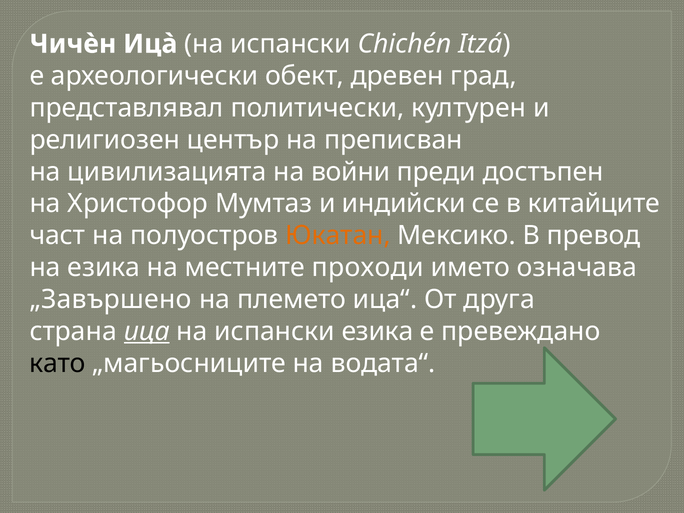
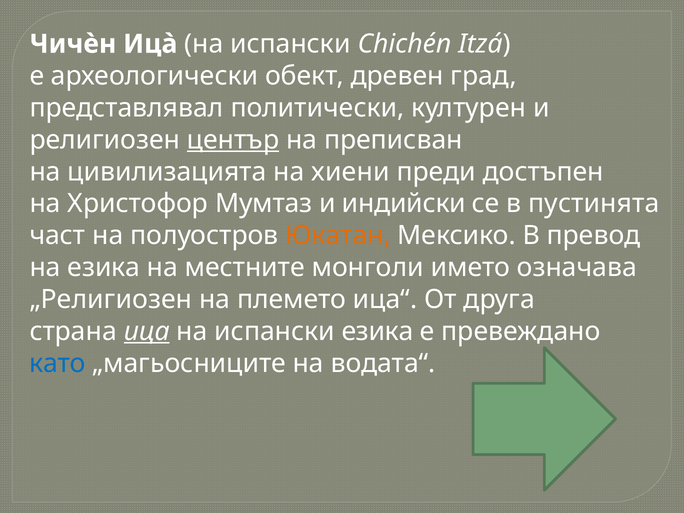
център underline: none -> present (233, 140)
войни: войни -> хиени (351, 172)
китайците: китайците -> пустинята (594, 204)
проходи: проходи -> монголи (368, 268)
„Завършено: „Завършено -> „Религиозен (111, 299)
като colour: black -> blue (58, 363)
